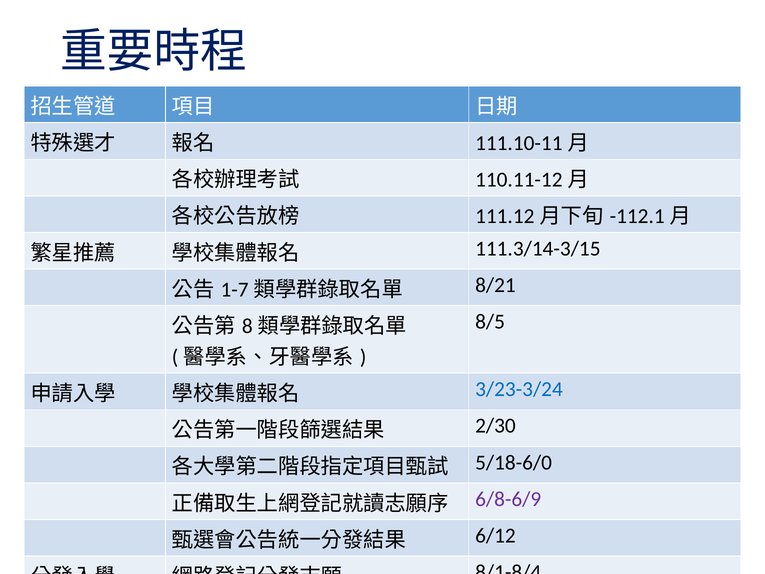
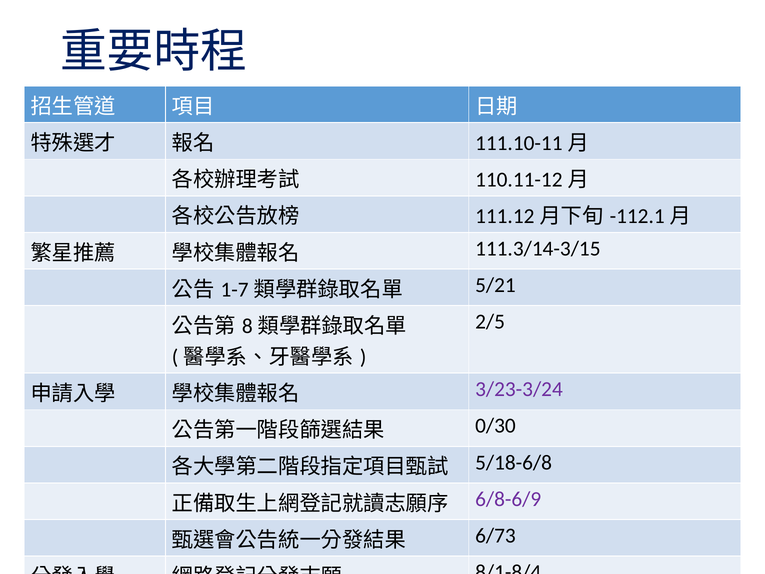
8/21: 8/21 -> 5/21 (495, 285)
8/5: 8/5 -> 2/5 (490, 322)
3/23-3/24 colour: blue -> purple (519, 389)
2/30: 2/30 -> 0/30 (495, 426)
5/18-6/0: 5/18-6/0 -> 5/18-6/8 (514, 462)
6/12: 6/12 -> 6/73 (495, 535)
